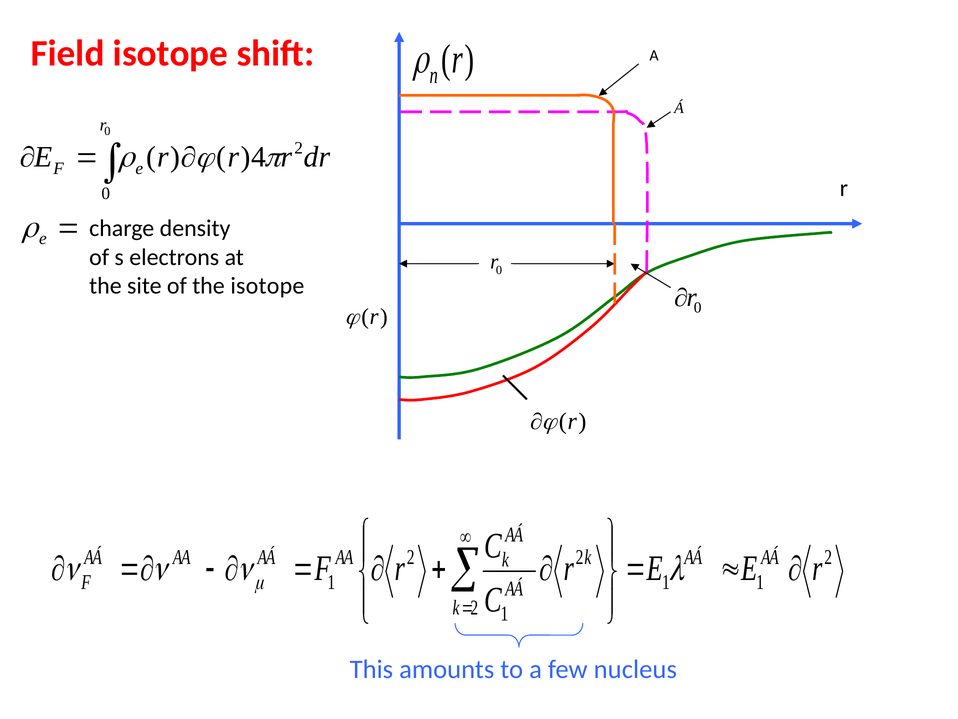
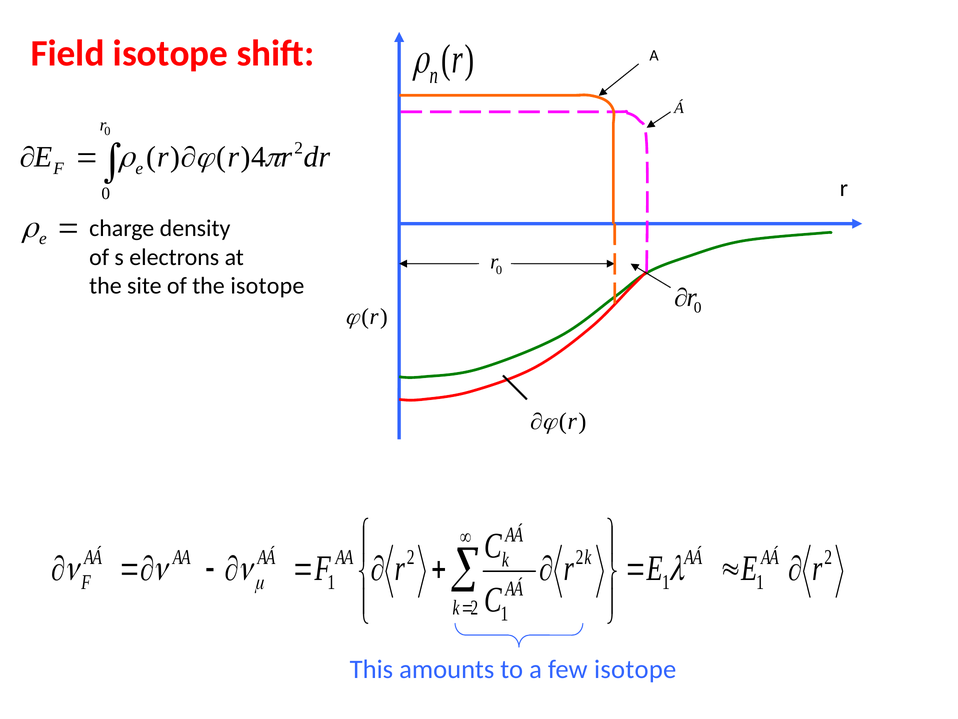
few nucleus: nucleus -> isotope (635, 669)
